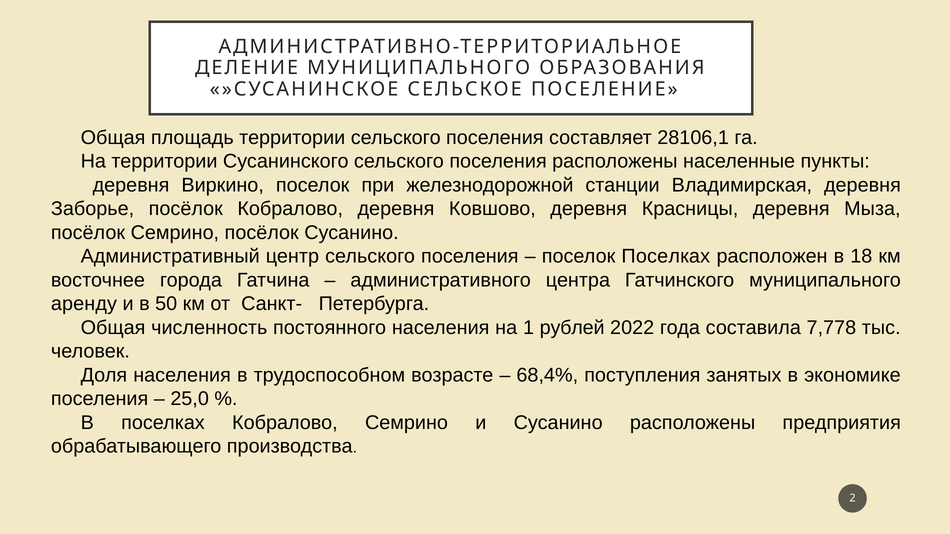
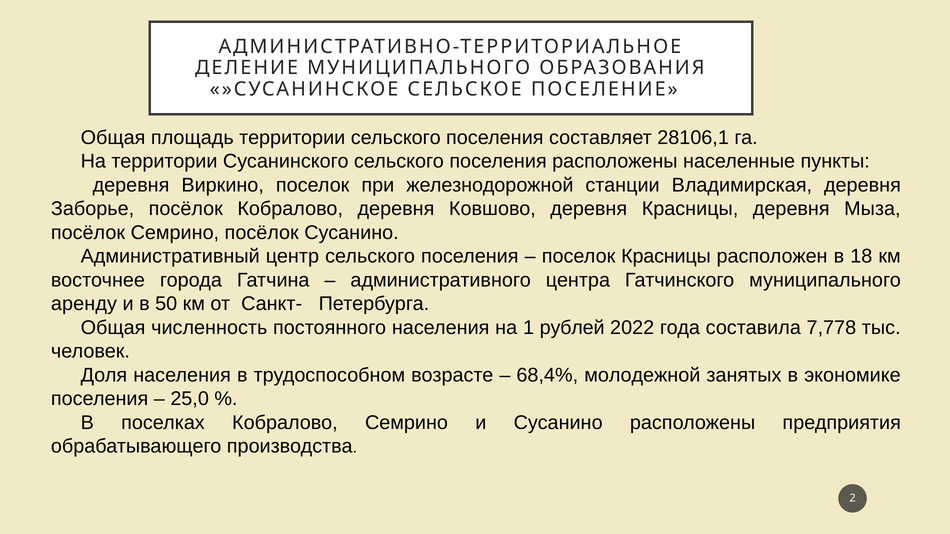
поселок Поселках: Поселках -> Красницы (666, 256)
поступления: поступления -> молодежной (642, 375)
